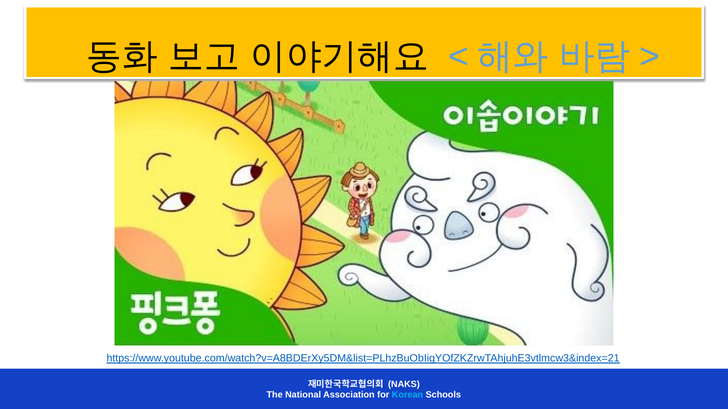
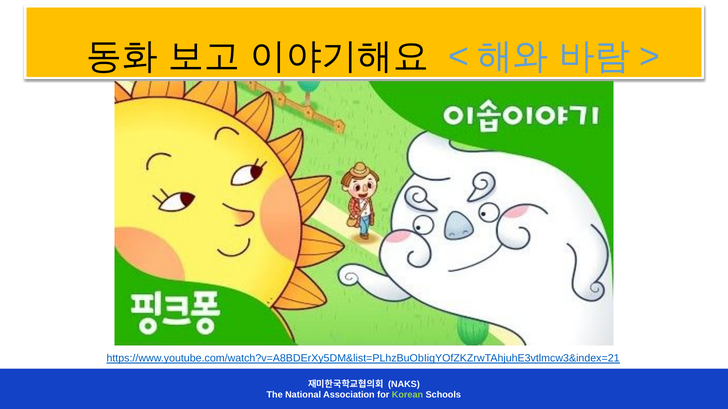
Korean colour: light blue -> light green (407, 395)
